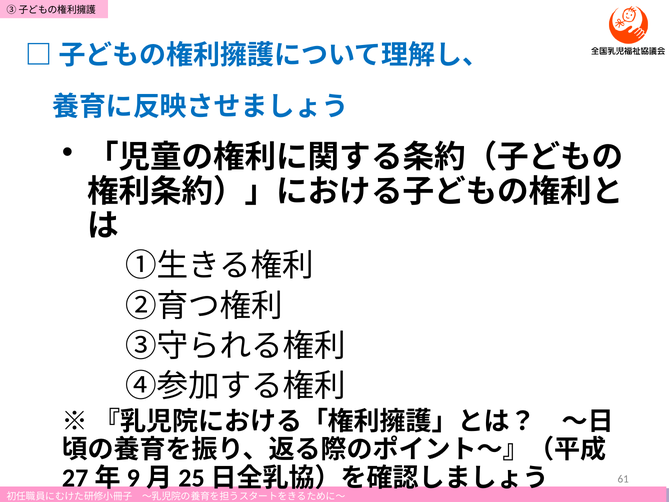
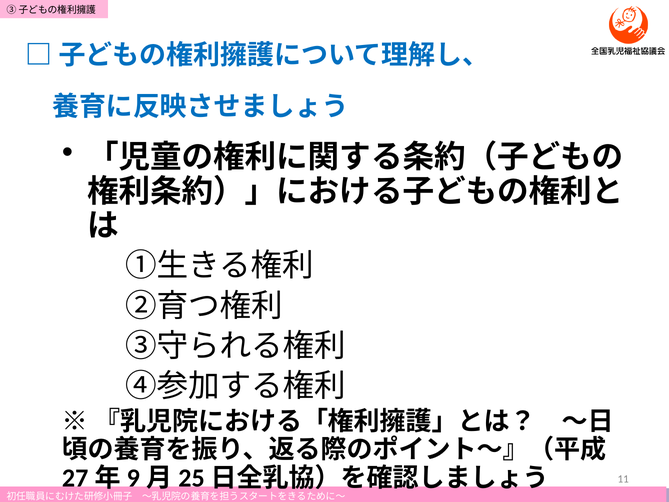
61: 61 -> 11 (623, 479)
